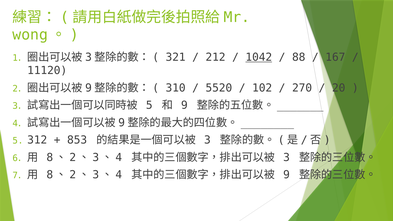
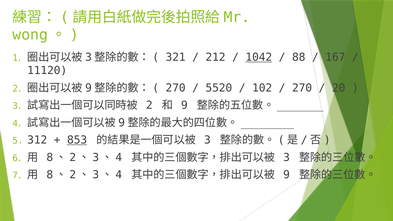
310: 310 -> 270 (176, 88)
5: 5 -> 2 (149, 105)
853 underline: none -> present (77, 140)
